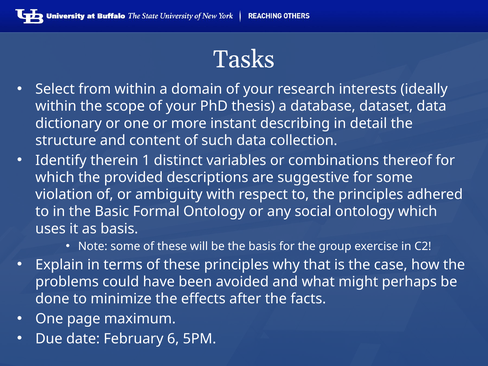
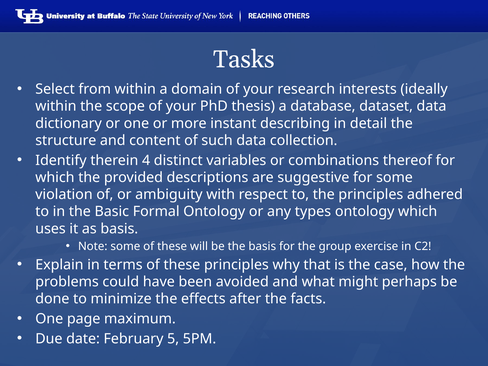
1: 1 -> 4 (146, 160)
social: social -> types (313, 212)
6: 6 -> 5 (173, 339)
